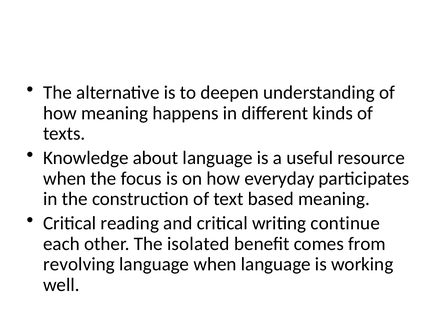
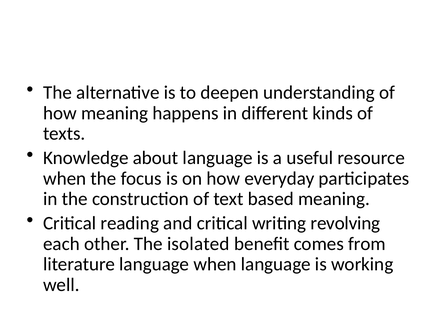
continue: continue -> revolving (345, 223)
revolving: revolving -> literature (79, 265)
